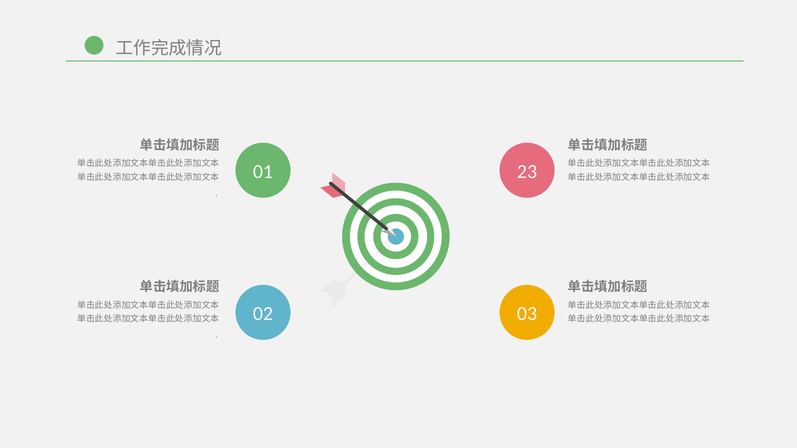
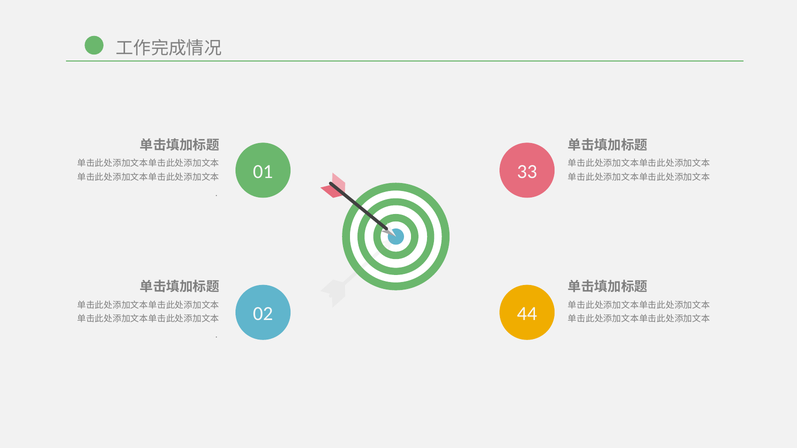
23: 23 -> 33 (527, 172)
03: 03 -> 44 (527, 314)
